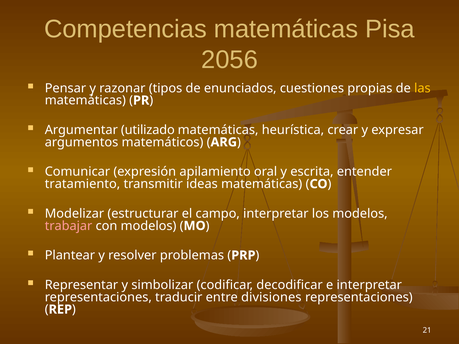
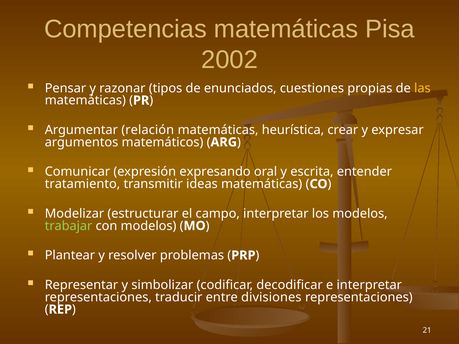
2056: 2056 -> 2002 (230, 60)
utilizado: utilizado -> relación (148, 130)
apilamiento: apilamiento -> expresando (215, 172)
trabajar colour: pink -> light green (69, 226)
